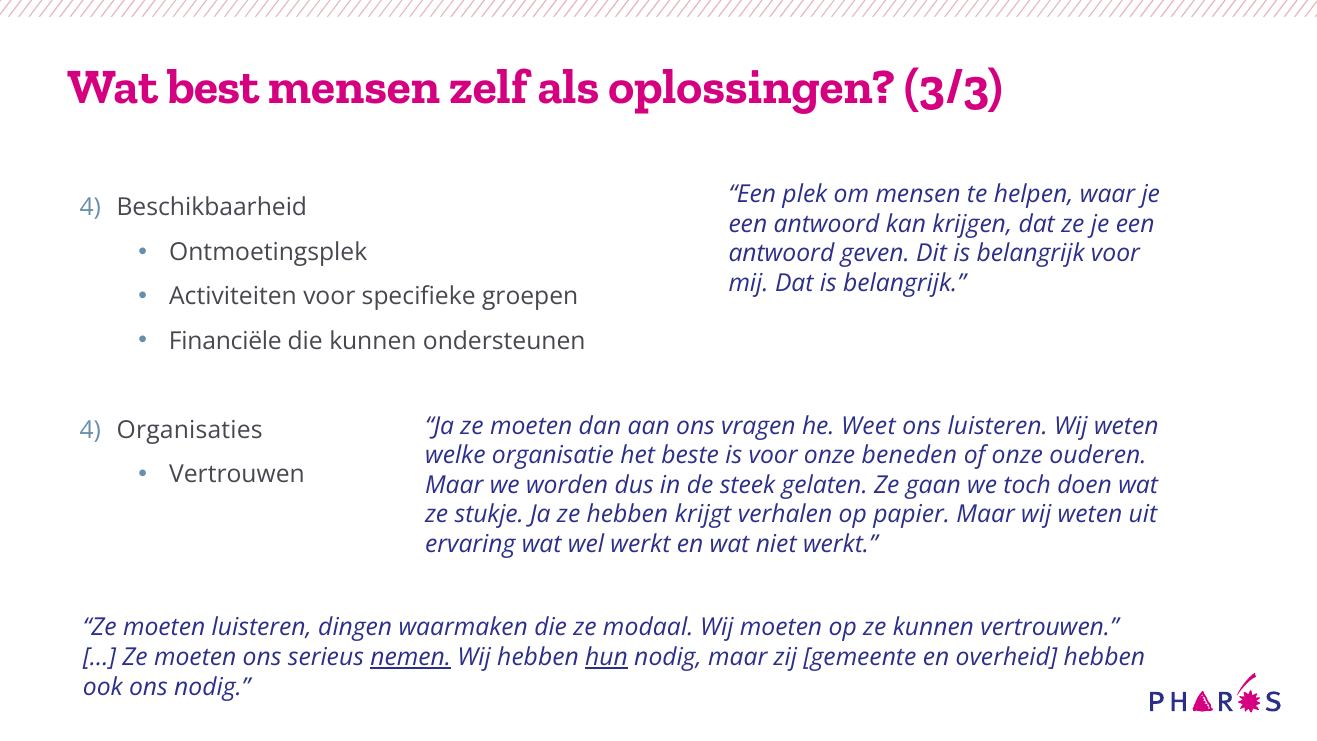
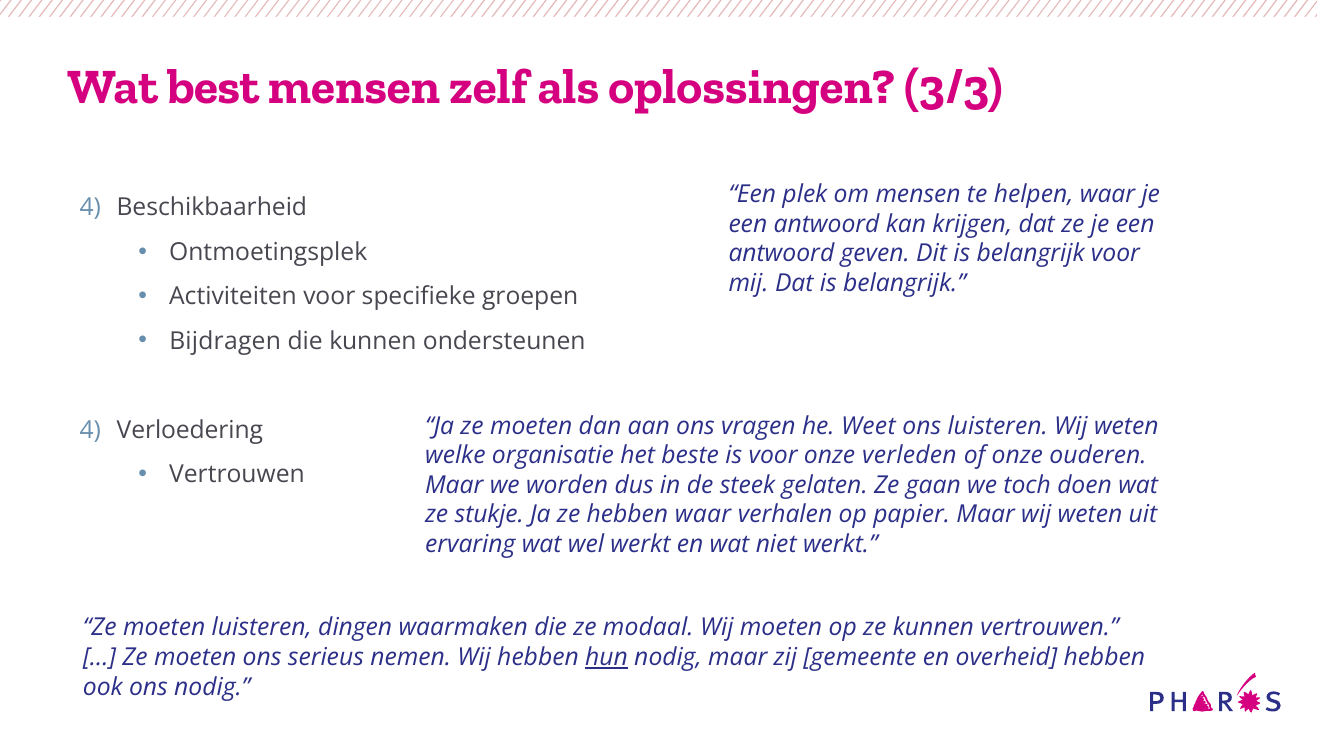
Financiële: Financiële -> Bijdragen (225, 341)
Organisaties: Organisaties -> Verloedering (190, 430)
beneden: beneden -> verleden (909, 455)
hebben krijgt: krijgt -> waar (703, 515)
nemen underline: present -> none (411, 657)
